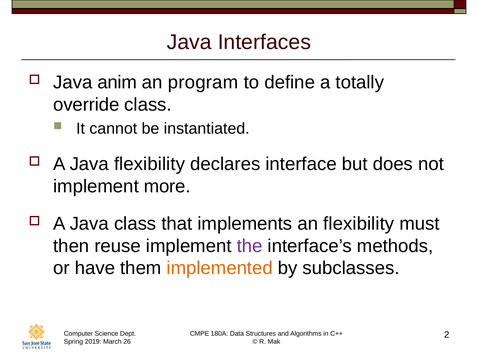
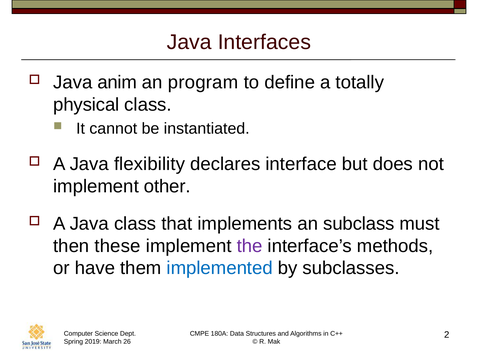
override: override -> physical (86, 105)
more: more -> other (167, 187)
an flexibility: flexibility -> subclass (359, 224)
reuse: reuse -> these (118, 246)
implemented colour: orange -> blue (220, 269)
